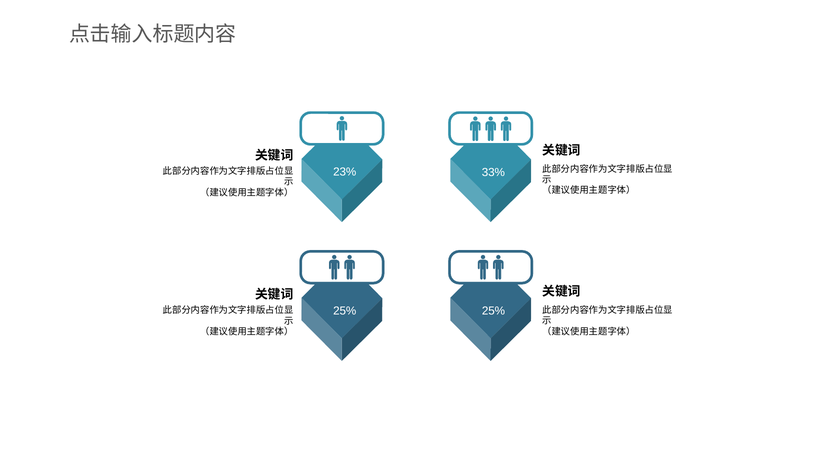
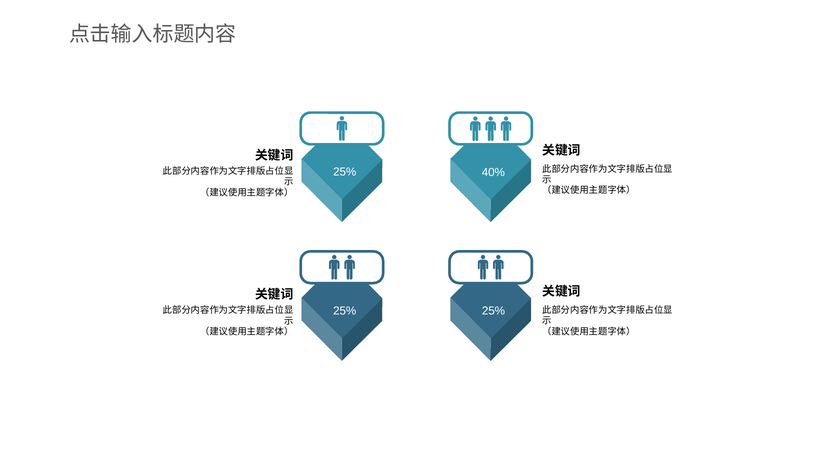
23%: 23% -> 25% (345, 172)
33%: 33% -> 40% (493, 172)
